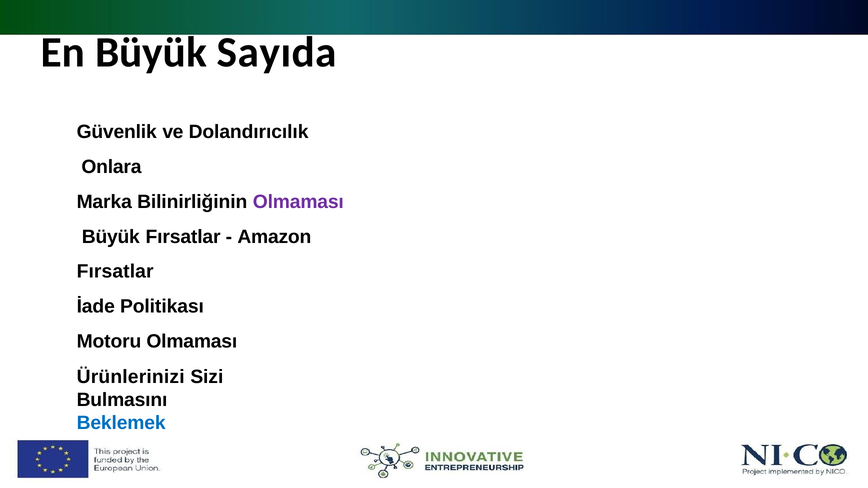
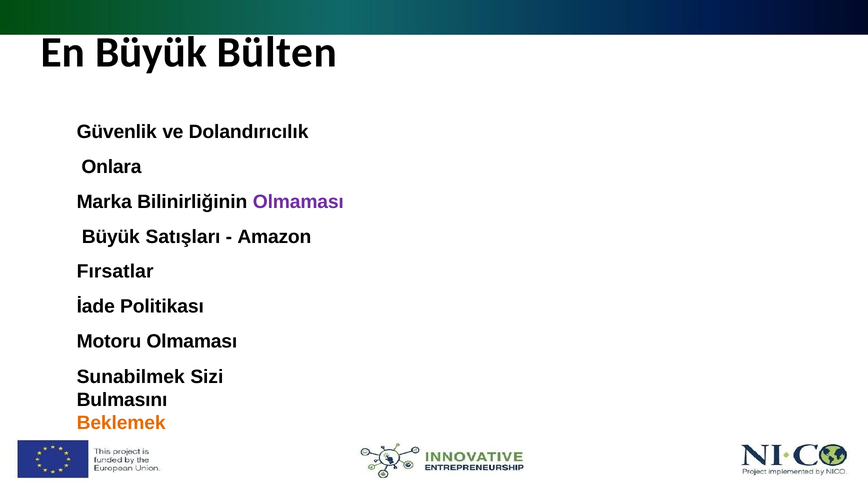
Sayıda: Sayıda -> Bülten (277, 53)
Büyük Fırsatlar: Fırsatlar -> Satışları (183, 237)
Ürünlerinizi: Ürünlerinizi -> Sunabilmek (131, 377)
Beklemek colour: blue -> orange (121, 423)
